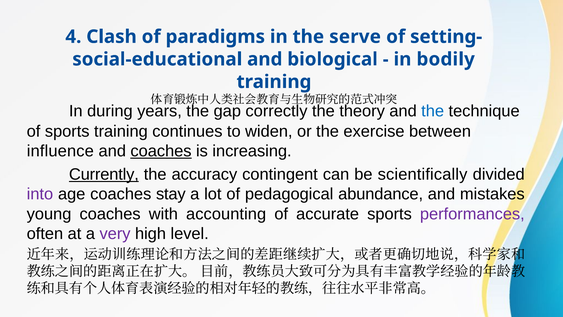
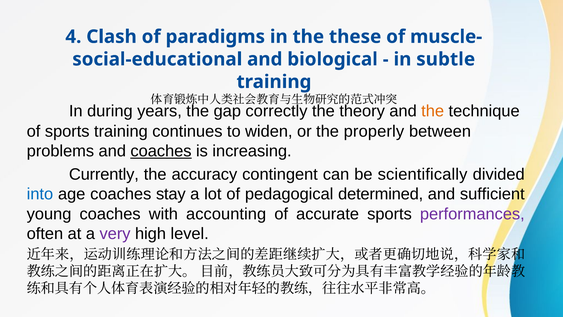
serve: serve -> these (355, 37)
setting-: setting- -> muscle- (446, 37)
bodily: bodily -> subtle (446, 59)
the colour: blue -> orange (433, 111)
exercise: exercise -> properly (374, 131)
influence: influence -> problems (60, 151)
Currently underline: present -> none (104, 174)
into colour: purple -> blue (40, 194)
abundance: abundance -> determined (381, 194)
mistakes: mistakes -> sufficient (492, 194)
